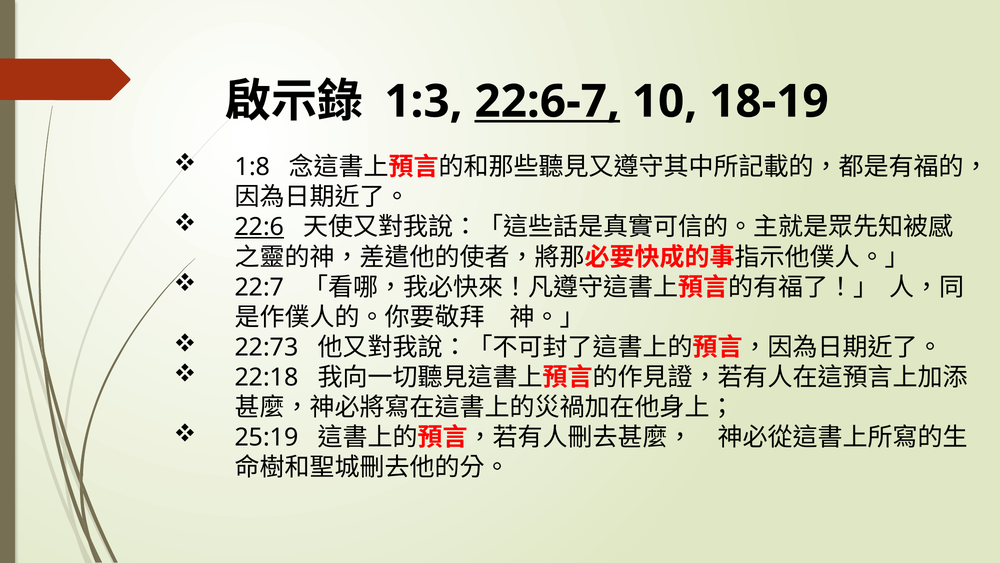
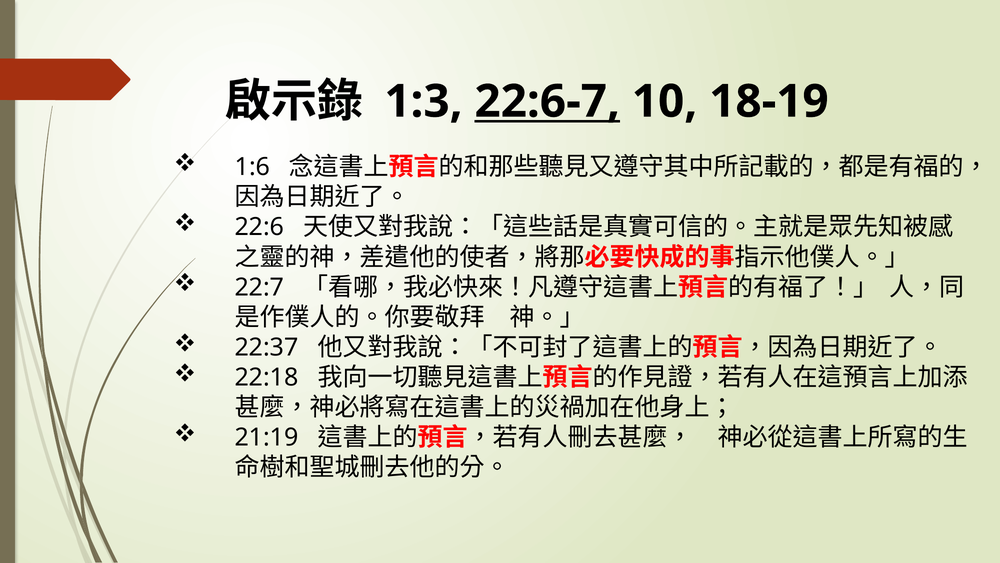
1:8: 1:8 -> 1:6 (252, 167)
22:6 underline: present -> none (259, 227)
22:73: 22:73 -> 22:37 (267, 347)
25:19: 25:19 -> 21:19 (267, 437)
